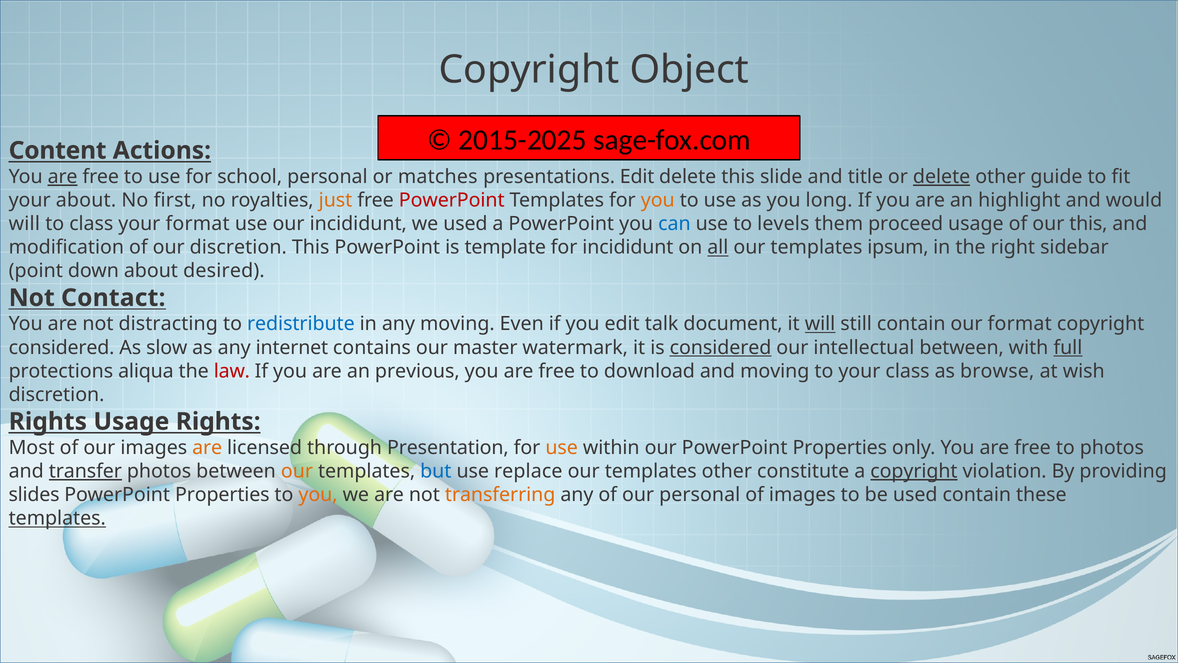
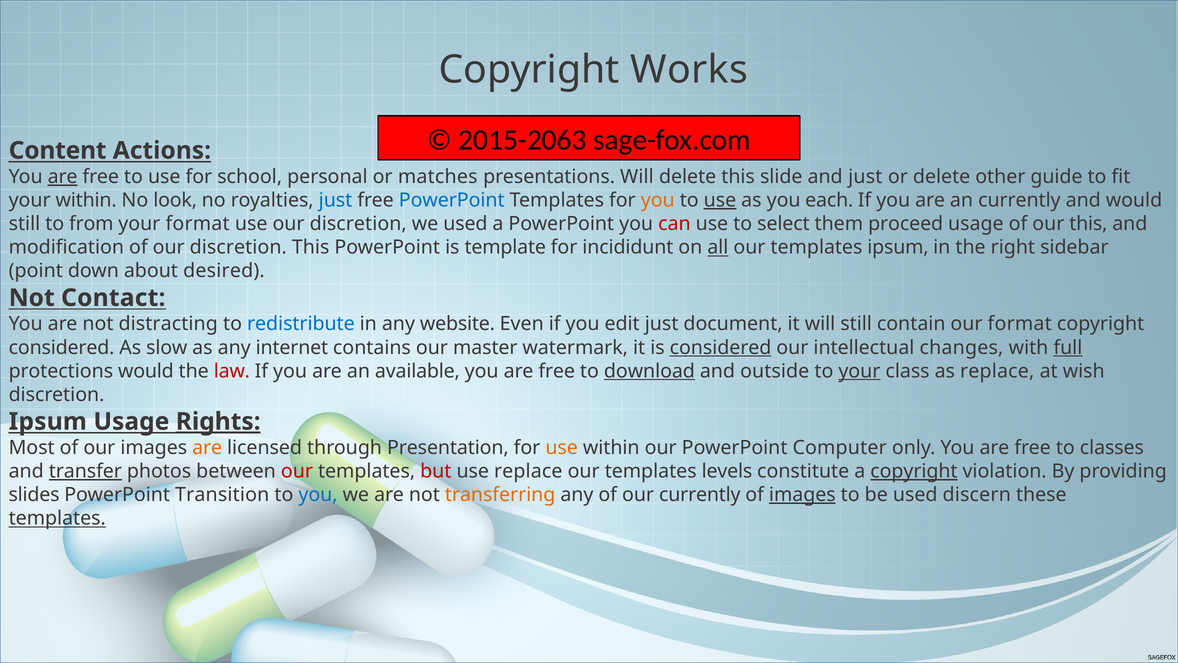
Object: Object -> Works (689, 70)
2015-2025: 2015-2025 -> 2015-2063 (523, 140)
presentations Edit: Edit -> Will (637, 177)
and title: title -> just (865, 177)
delete underline: present -> none (942, 177)
your about: about -> within (86, 200)
first: first -> look (175, 200)
just colour: orange -> blue (336, 200)
PowerPoint colour: red -> blue (452, 200)
use underline: none -> present (720, 200)
long: long -> each (829, 200)
an highlight: highlight -> currently (1019, 200)
will: will -> still (24, 224)
to class: class -> from (91, 224)
use our incididunt: incididunt -> discretion (358, 224)
can colour: blue -> red (674, 224)
levels: levels -> select (783, 224)
any moving: moving -> website (457, 324)
edit talk: talk -> just (662, 324)
will underline: present -> none (820, 324)
intellectual between: between -> changes (961, 347)
protections aliqua: aliqua -> would (146, 371)
previous: previous -> available (417, 371)
download underline: none -> present (649, 371)
and moving: moving -> outside (775, 371)
your underline: none -> present (859, 371)
as browse: browse -> replace (997, 371)
Rights: Rights -> Ipsum (48, 421)
Rights underline: none -> present (218, 421)
our PowerPoint Properties: Properties -> Computer (840, 447)
to photos: photos -> classes (1112, 447)
our colour: orange -> red (297, 471)
but colour: blue -> red (436, 471)
templates other: other -> levels (727, 471)
Properties: Properties -> Transition (222, 495)
you colour: orange -> blue (318, 495)
our personal: personal -> currently (700, 495)
images underline: none -> present (802, 495)
used contain: contain -> discern (977, 495)
